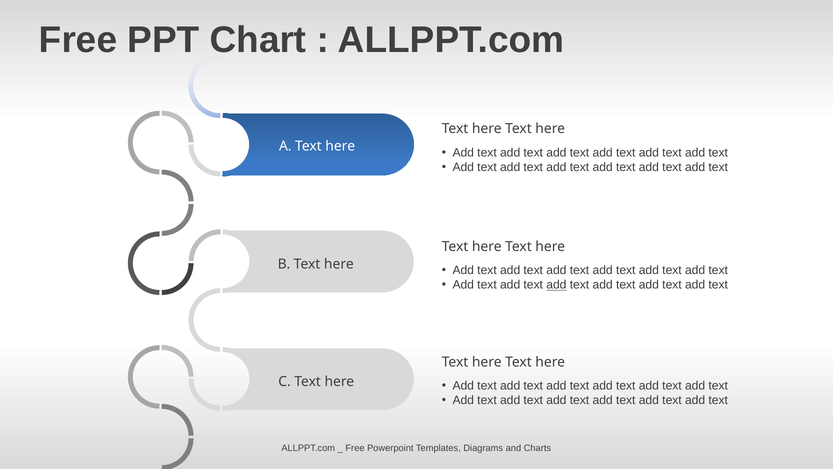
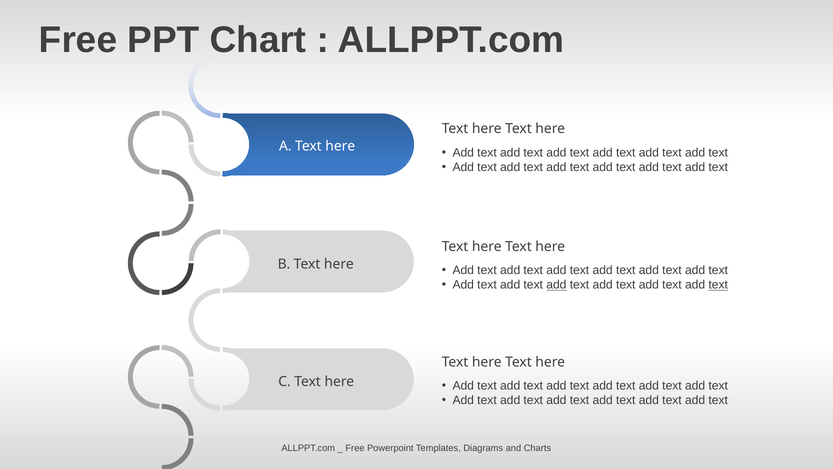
text underline: none -> present (718, 285)
